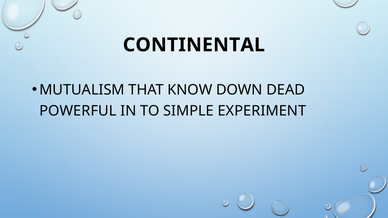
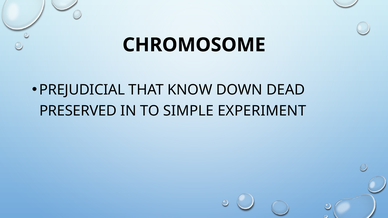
CONTINENTAL: CONTINENTAL -> CHROMOSOME (194, 45)
MUTUALISM: MUTUALISM -> PREJUDICIAL (82, 90)
POWERFUL: POWERFUL -> PRESERVED (78, 111)
